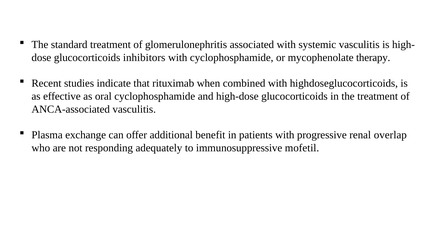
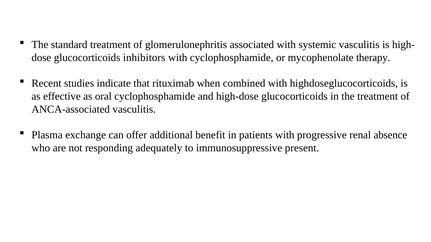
overlap: overlap -> absence (390, 135)
mofetil: mofetil -> present (302, 148)
